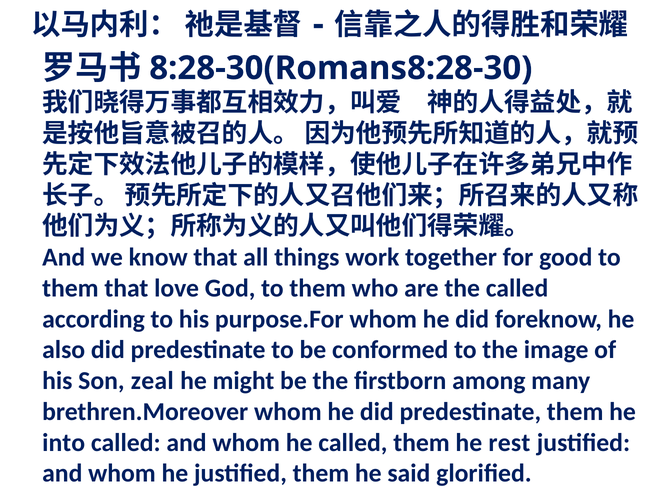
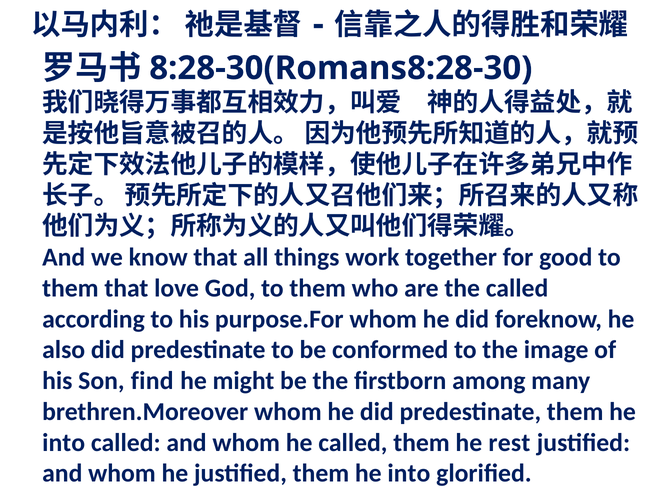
zeal: zeal -> find (152, 381)
justified them he said: said -> into (409, 473)
